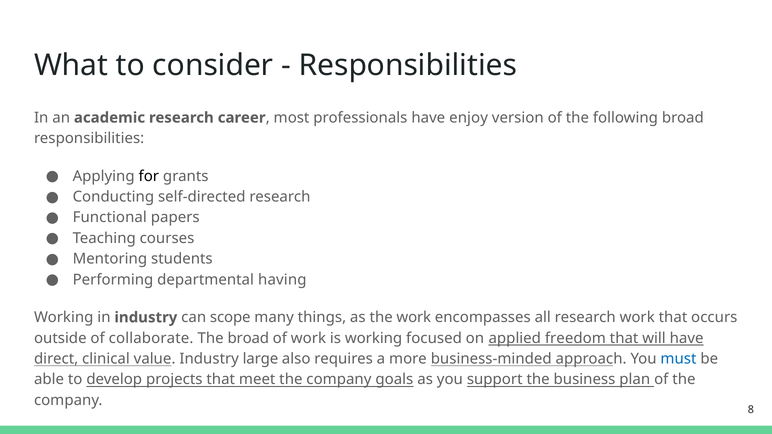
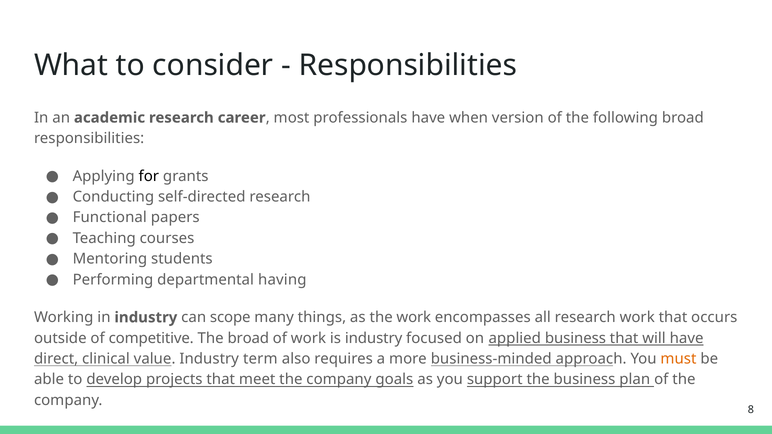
enjoy: enjoy -> when (469, 118)
collaborate: collaborate -> competitive (151, 338)
is working: working -> industry (374, 338)
applied freedom: freedom -> business (575, 338)
large: large -> term (260, 359)
must colour: blue -> orange (678, 359)
